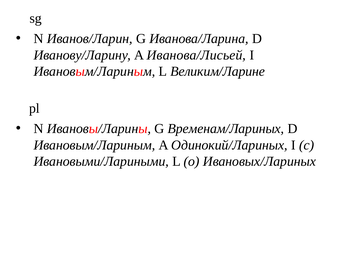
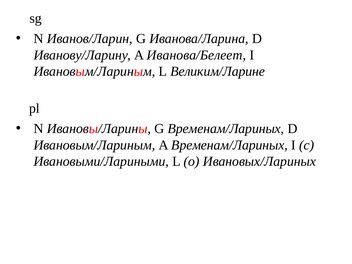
Иванова/Лисьей: Иванова/Лисьей -> Иванова/Белеет (196, 55)
A Одинокий/Лариных: Одинокий/Лариных -> Временам/Лариных (229, 145)
